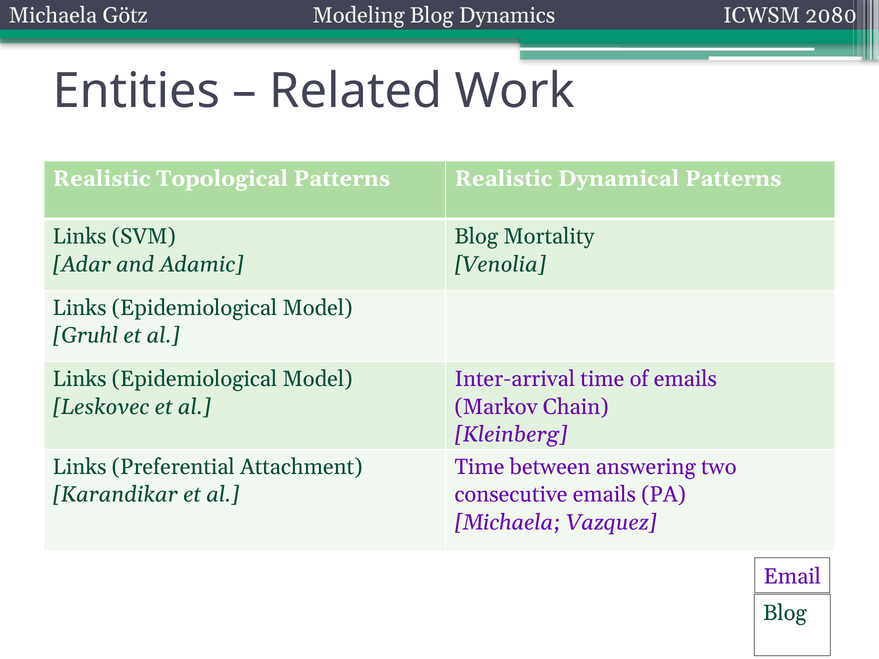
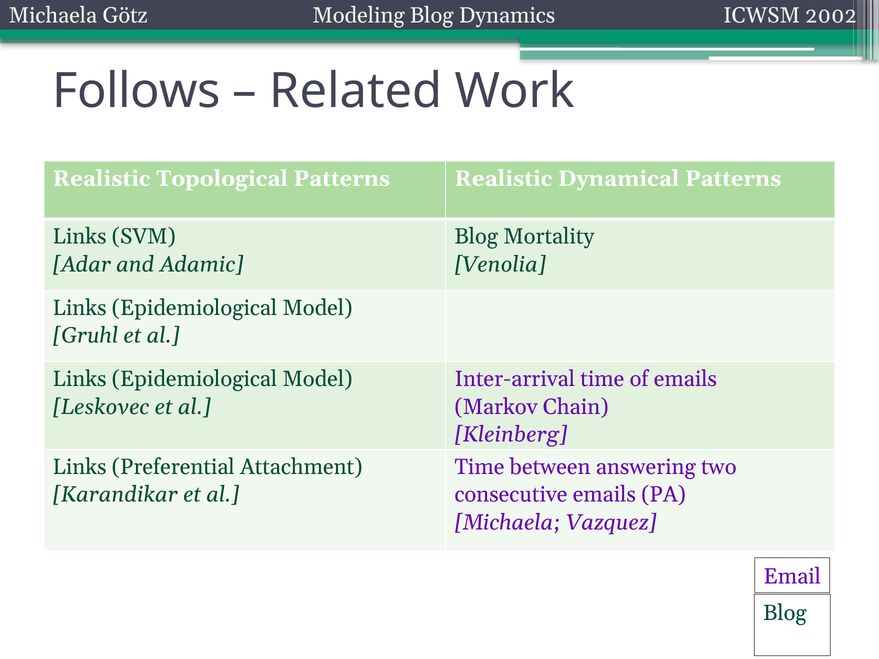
2080: 2080 -> 2002 (831, 15)
Entities: Entities -> Follows (136, 91)
